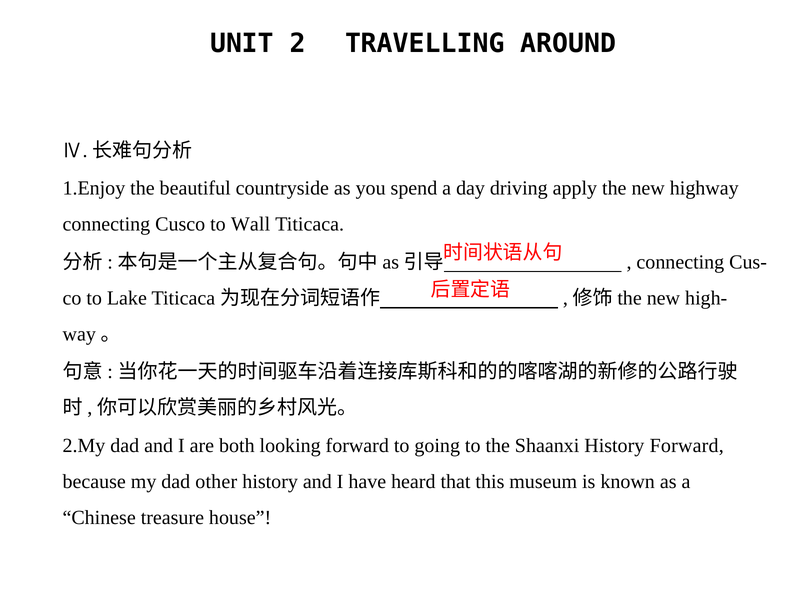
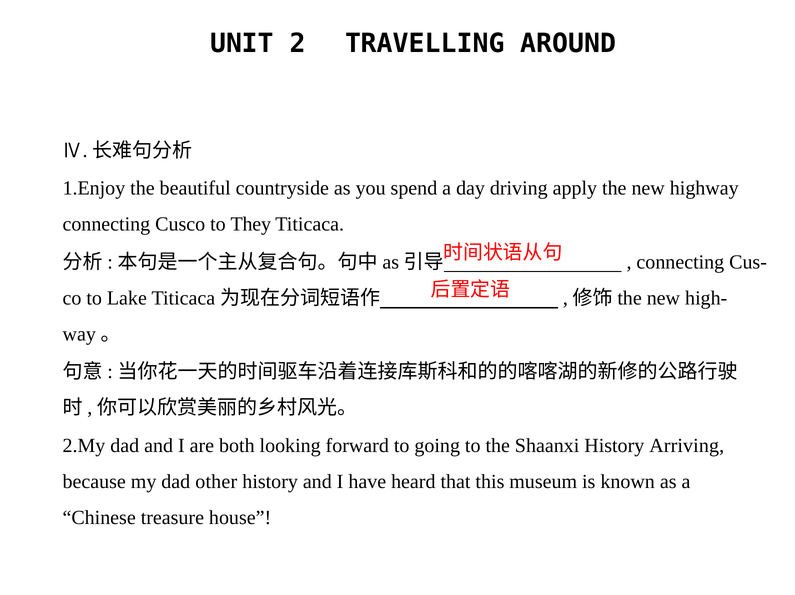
Wall: Wall -> They (251, 224)
History Forward: Forward -> Arriving (687, 445)
